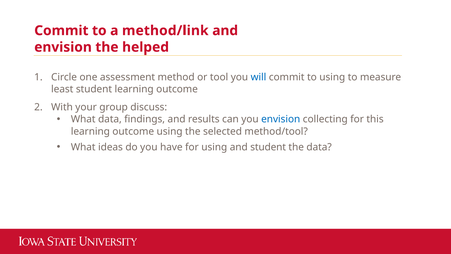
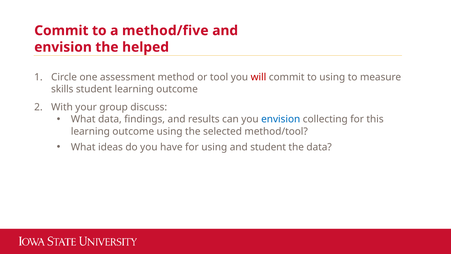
method/link: method/link -> method/five (165, 31)
will colour: blue -> red (258, 77)
least: least -> skills (62, 89)
